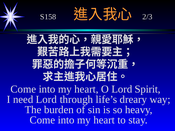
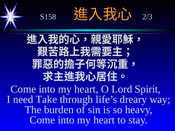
need Lord: Lord -> Take (46, 100)
